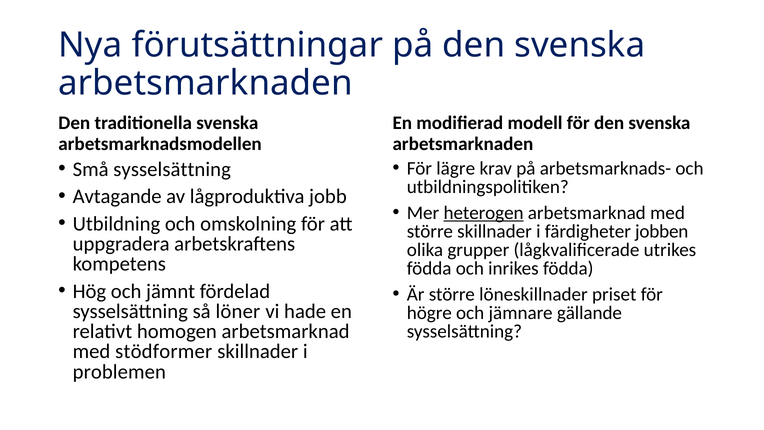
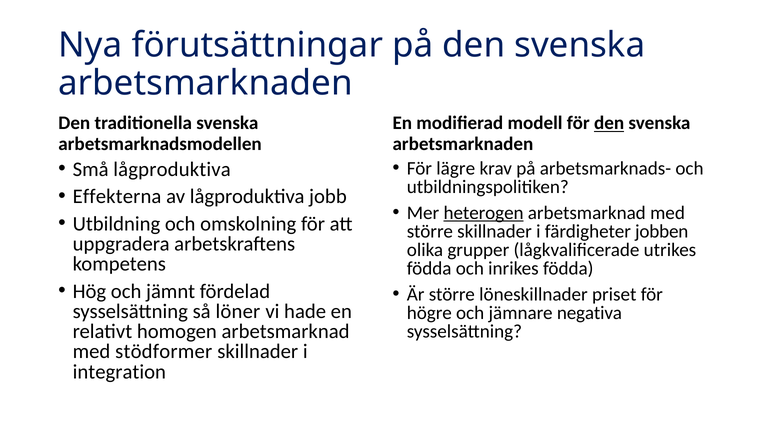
den underline: none -> present (609, 123)
Små sysselsättning: sysselsättning -> lågproduktiva (172, 169)
Avtagande: Avtagande -> Effekterna (117, 196)
gällande: gällande -> negativa (589, 313)
problemen: problemen -> integration (119, 371)
